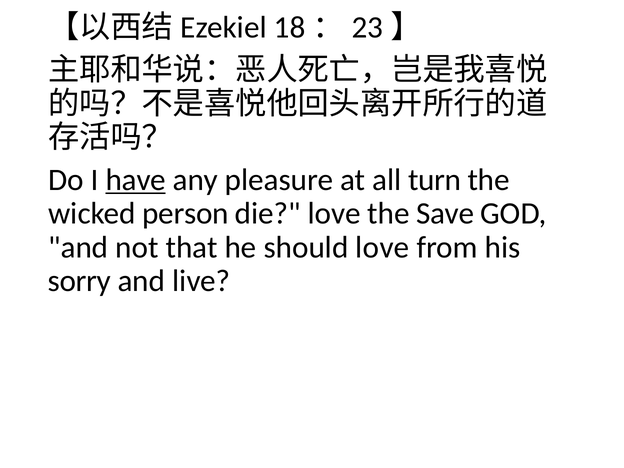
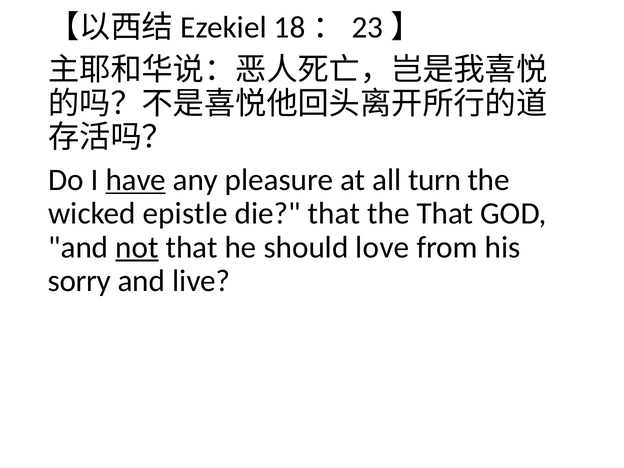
person: person -> epistle (185, 214)
die love: love -> that (334, 214)
the Save: Save -> That (445, 214)
not underline: none -> present (137, 247)
